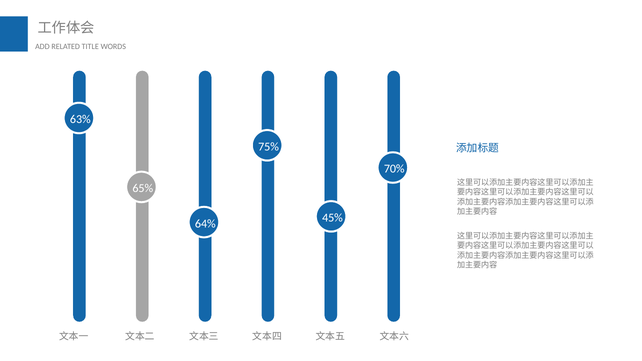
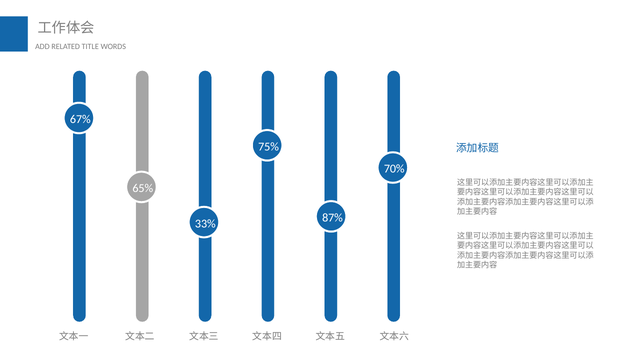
63%: 63% -> 67% (80, 120)
45%: 45% -> 87% (332, 218)
64%: 64% -> 33% (205, 224)
